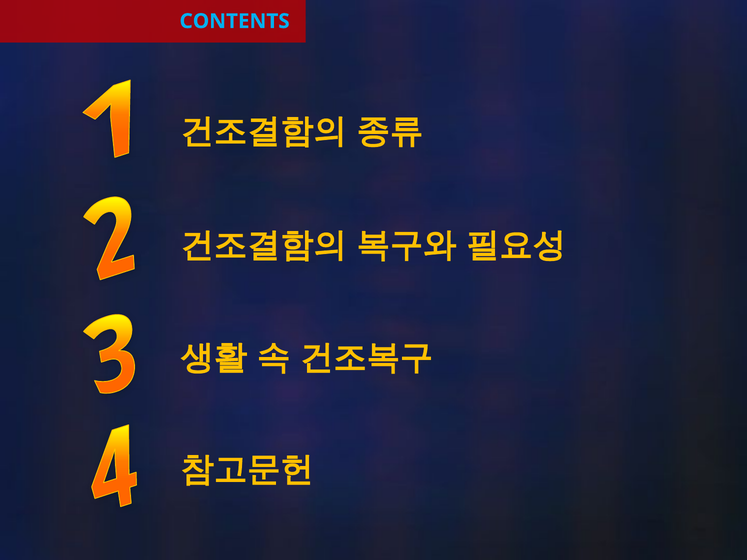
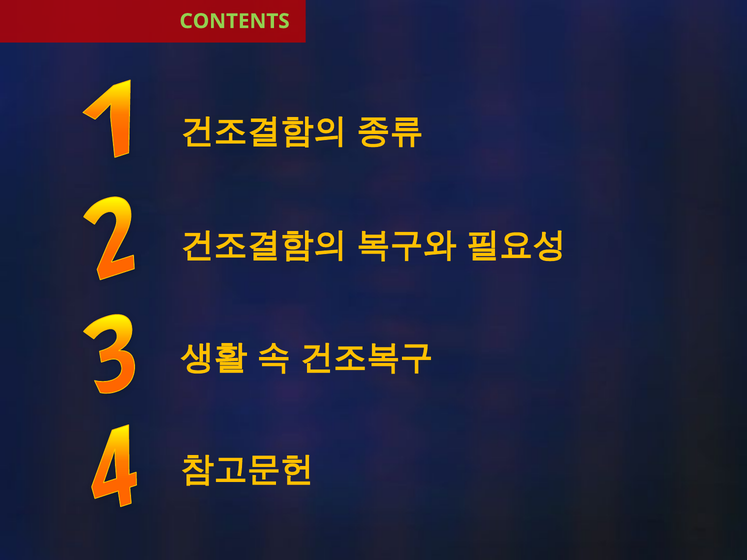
CONTENTS colour: light blue -> light green (235, 21)
